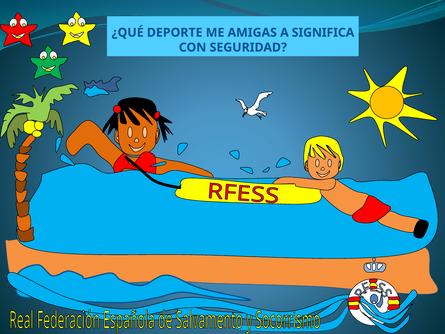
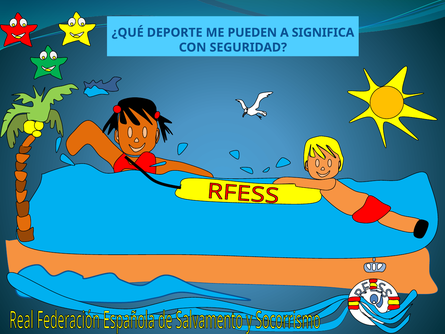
AMIGAS: AMIGAS -> PUEDEN (252, 33)
